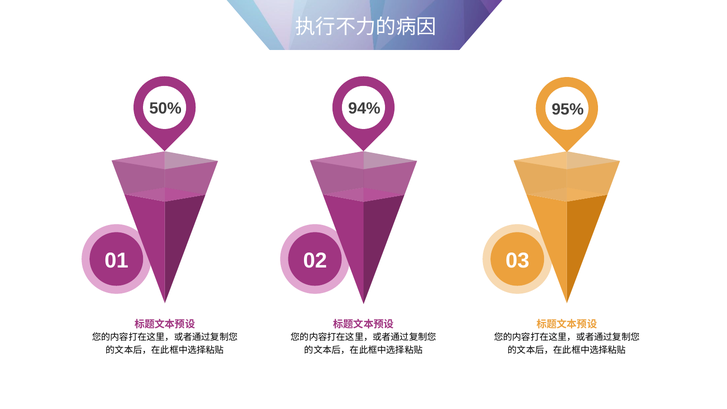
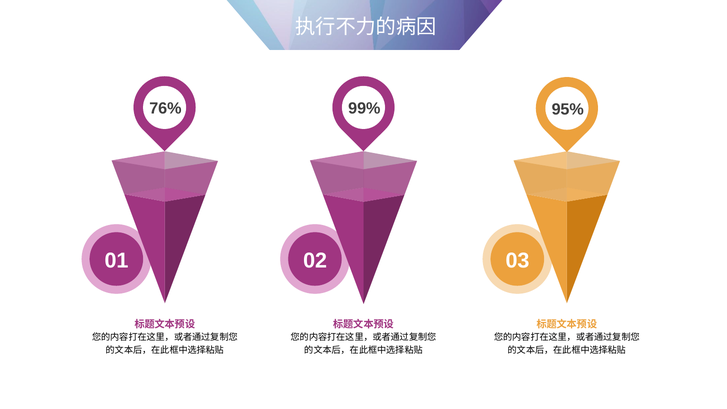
50%: 50% -> 76% (165, 109)
94%: 94% -> 99% (364, 109)
